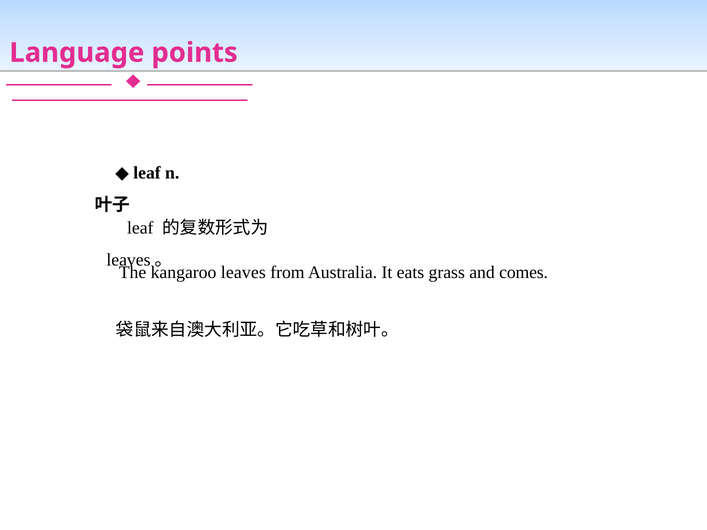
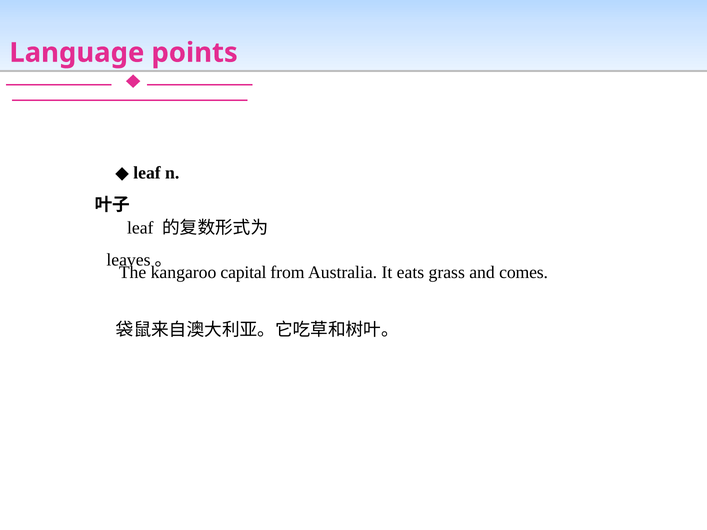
leaves: leaves -> capital (243, 273)
